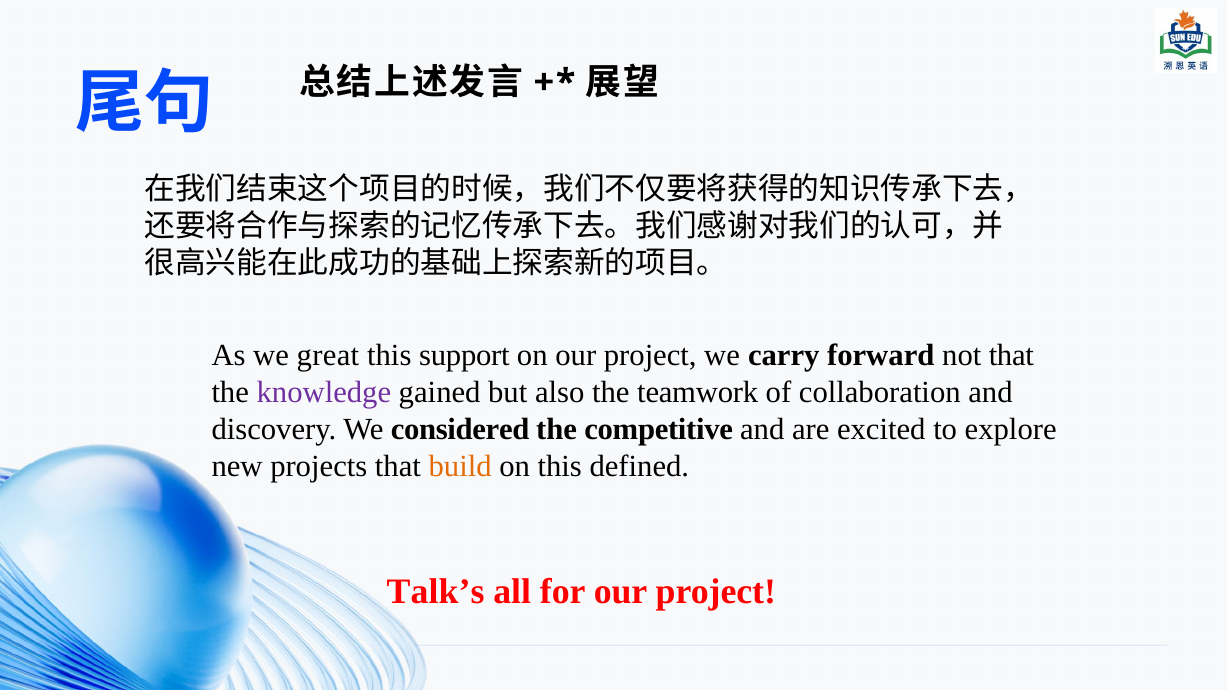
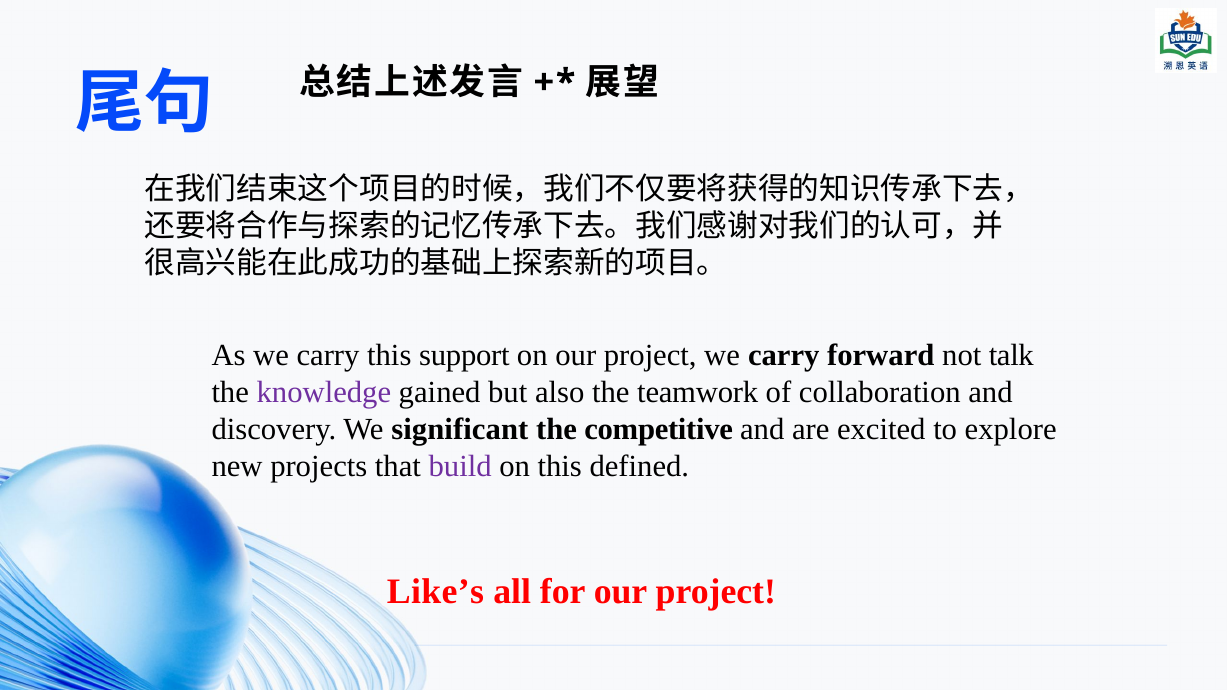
As we great: great -> carry (328, 356)
not that: that -> talk (1011, 356)
considered: considered -> significant (460, 429)
build colour: orange -> purple (460, 466)
Talk’s: Talk’s -> Like’s (435, 592)
